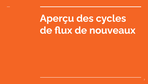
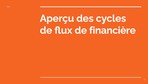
nouveaux: nouveaux -> financière (112, 30)
